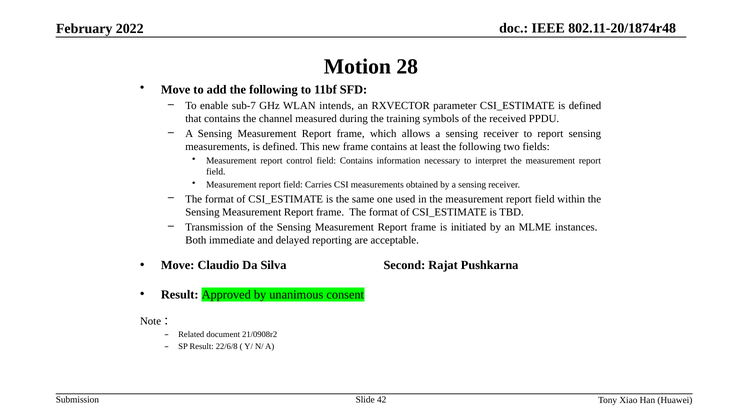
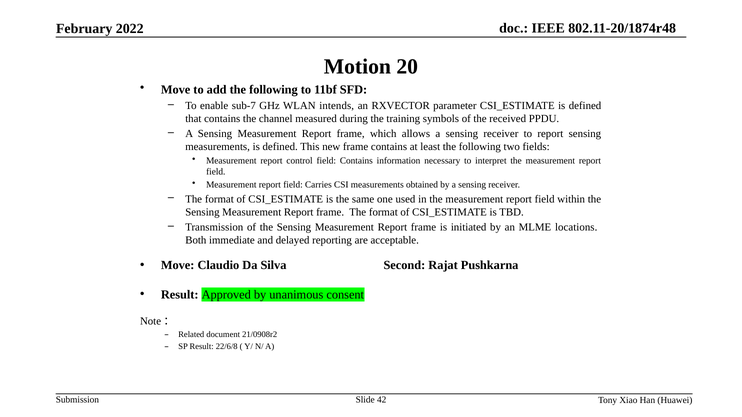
28: 28 -> 20 (407, 66)
instances: instances -> locations (576, 227)
